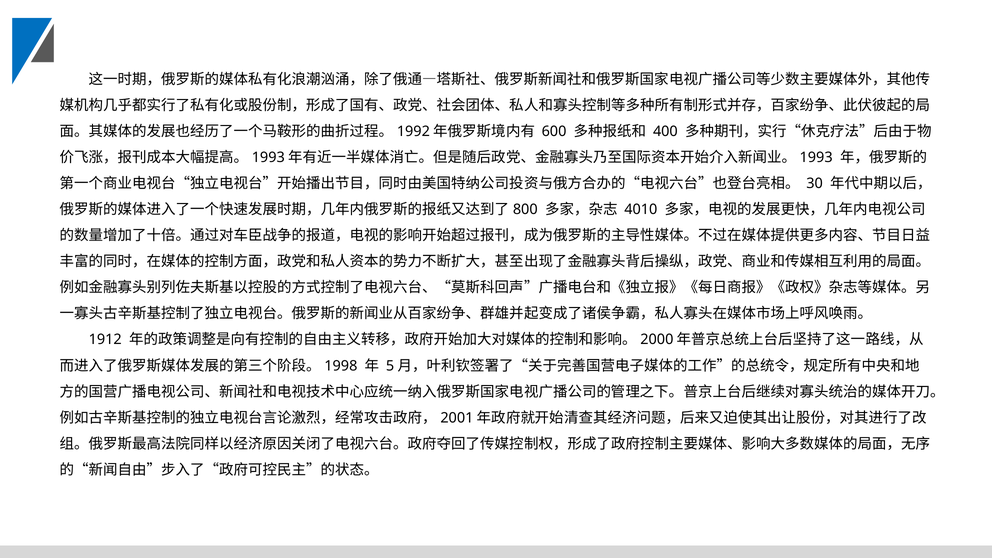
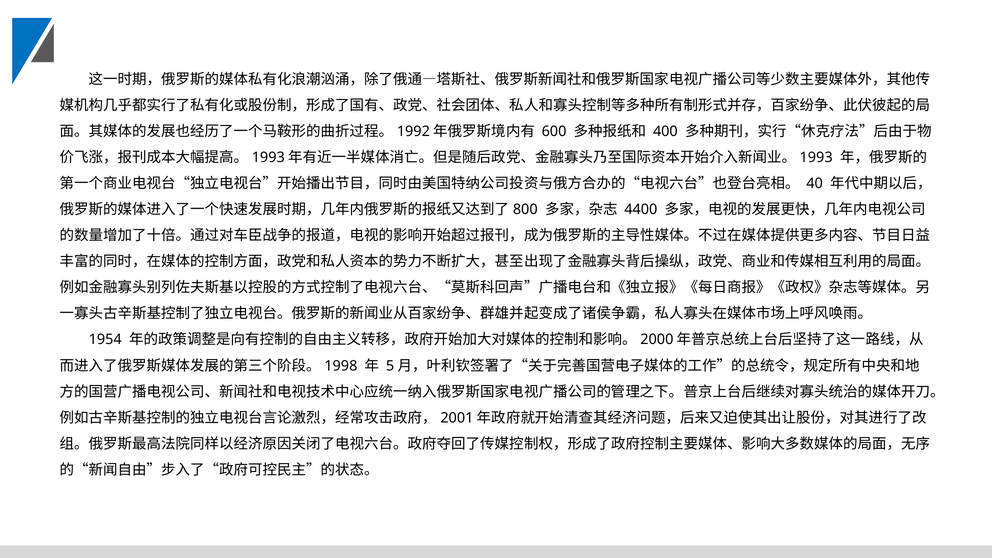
30: 30 -> 40 (815, 183)
4010: 4010 -> 4400 (641, 209)
1912: 1912 -> 1954 (105, 340)
